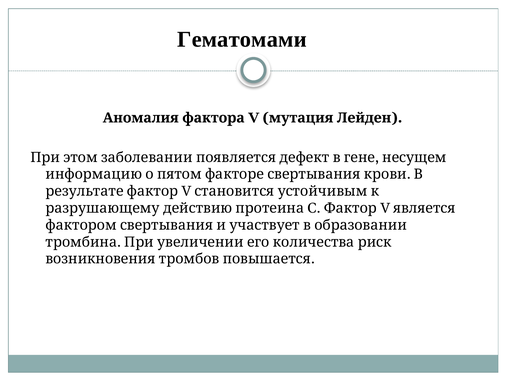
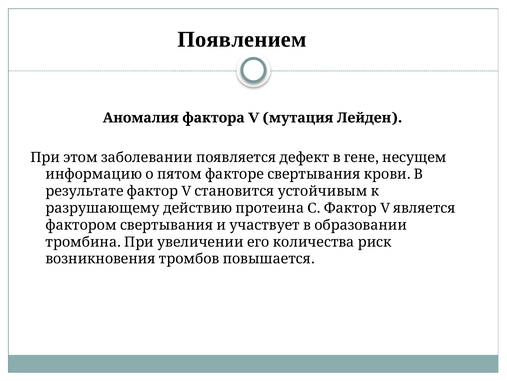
Гематомами: Гематомами -> Появлением (242, 39)
